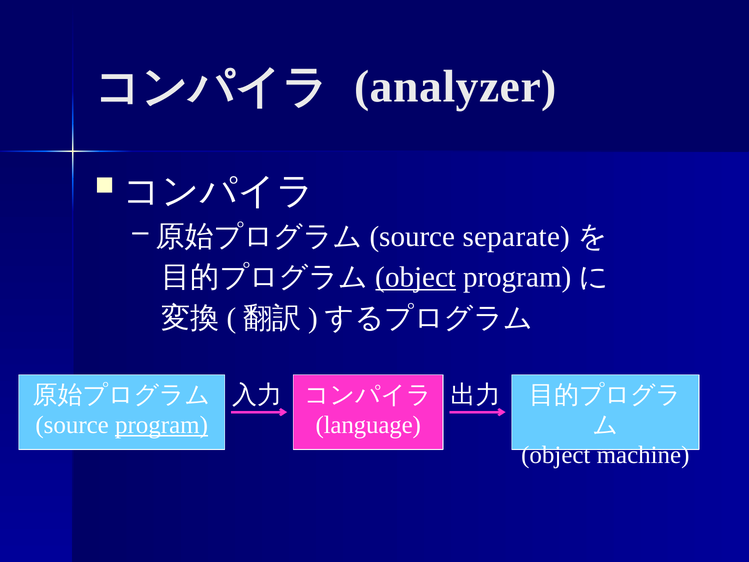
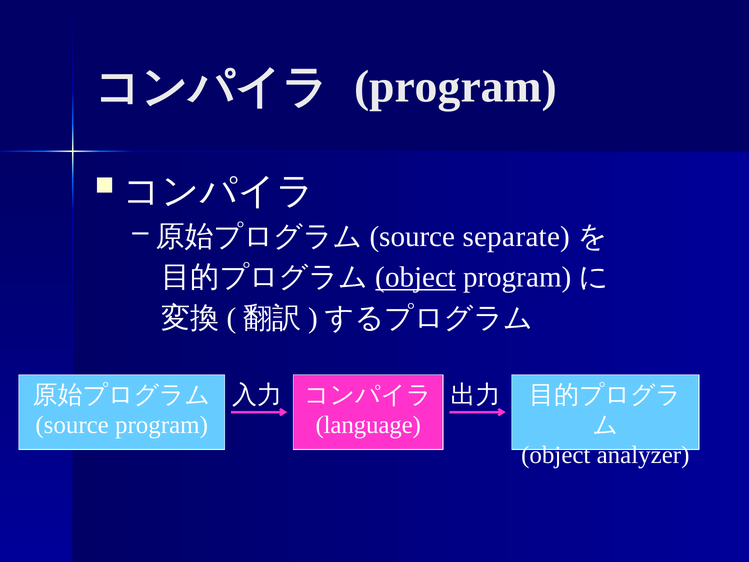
analyzer: analyzer -> program (456, 87)
program underline: present -> none (161, 425)
machine: machine -> analyzer (643, 455)
